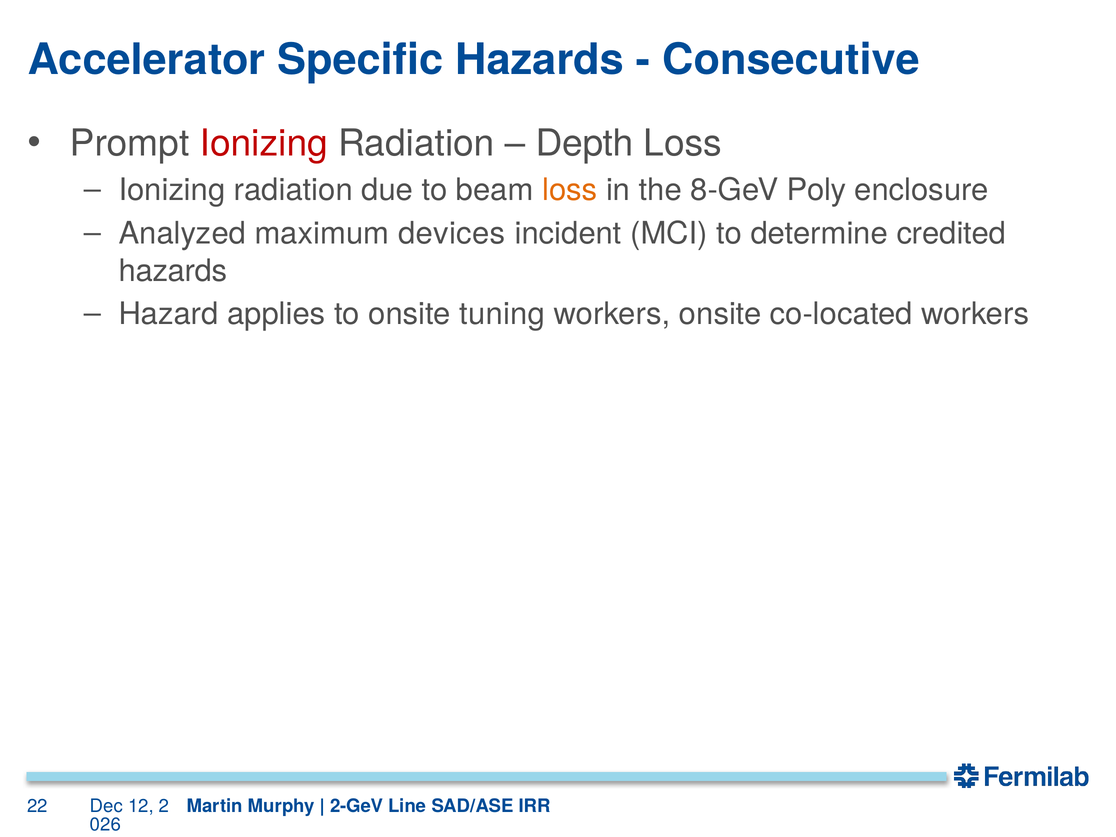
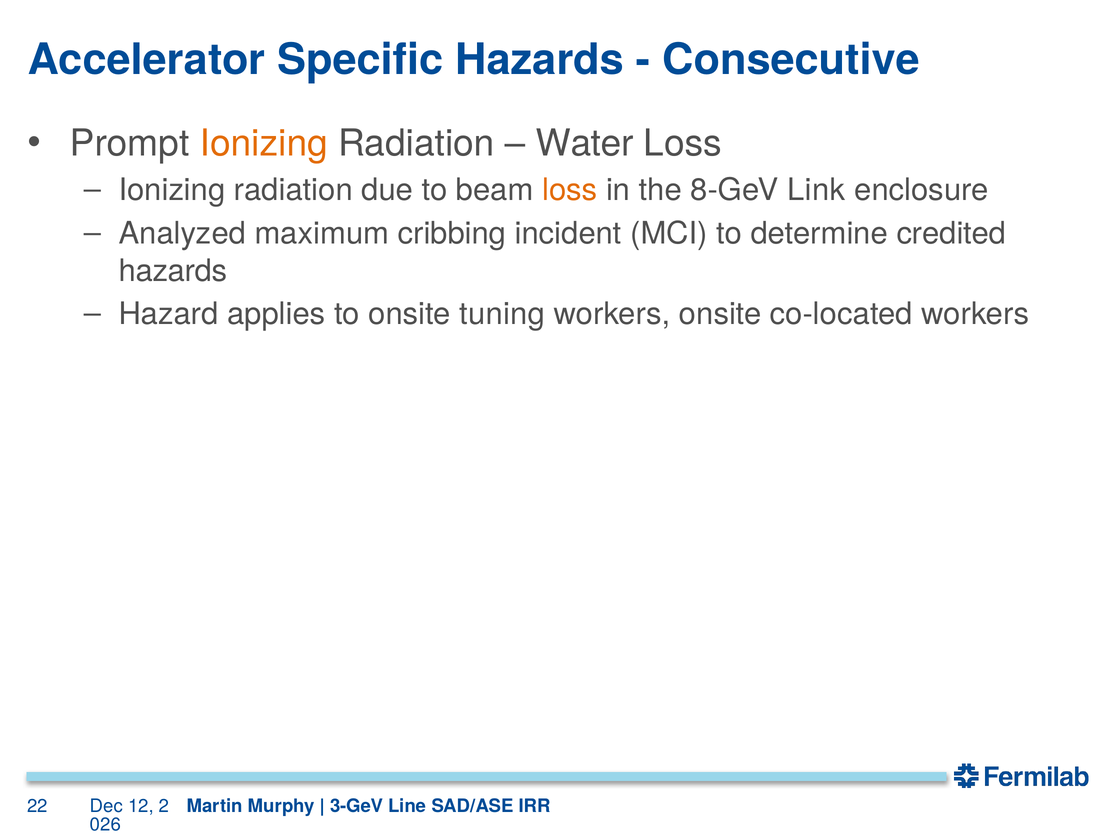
Ionizing colour: red -> orange (264, 144)
Depth: Depth -> Water (585, 144)
Poly: Poly -> Link (816, 190)
devices: devices -> cribbing (452, 234)
2-GeV: 2-GeV -> 3-GeV (357, 806)
